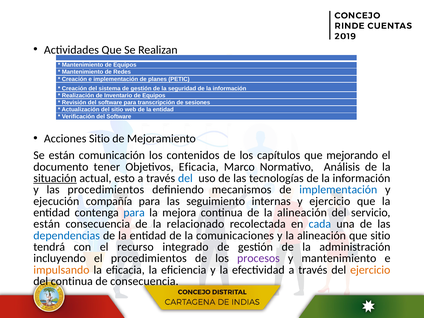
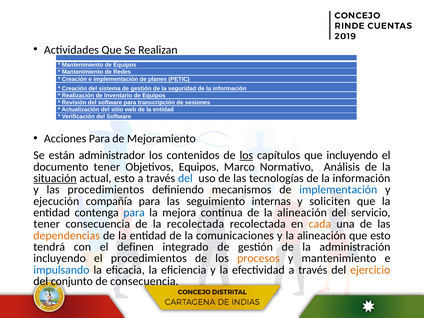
Acciones Sitio: Sitio -> Para (99, 139)
comunicación: comunicación -> administrador (112, 155)
los underline: none -> present (246, 155)
que mejorando: mejorando -> incluyendo (352, 155)
Objetivos Eficacia: Eficacia -> Equipos (199, 167)
y ejercicio: ejercicio -> soliciten (330, 201)
están: están -> tener (47, 224)
la relacionado: relacionado -> recolectada (195, 224)
cada colour: blue -> orange (320, 224)
dependencias colour: blue -> orange (67, 235)
que sitio: sitio -> esto (380, 235)
recurso: recurso -> definen (135, 247)
procesos colour: purple -> orange (258, 258)
impulsando colour: orange -> blue (61, 270)
del continua: continua -> conjunto (72, 281)
